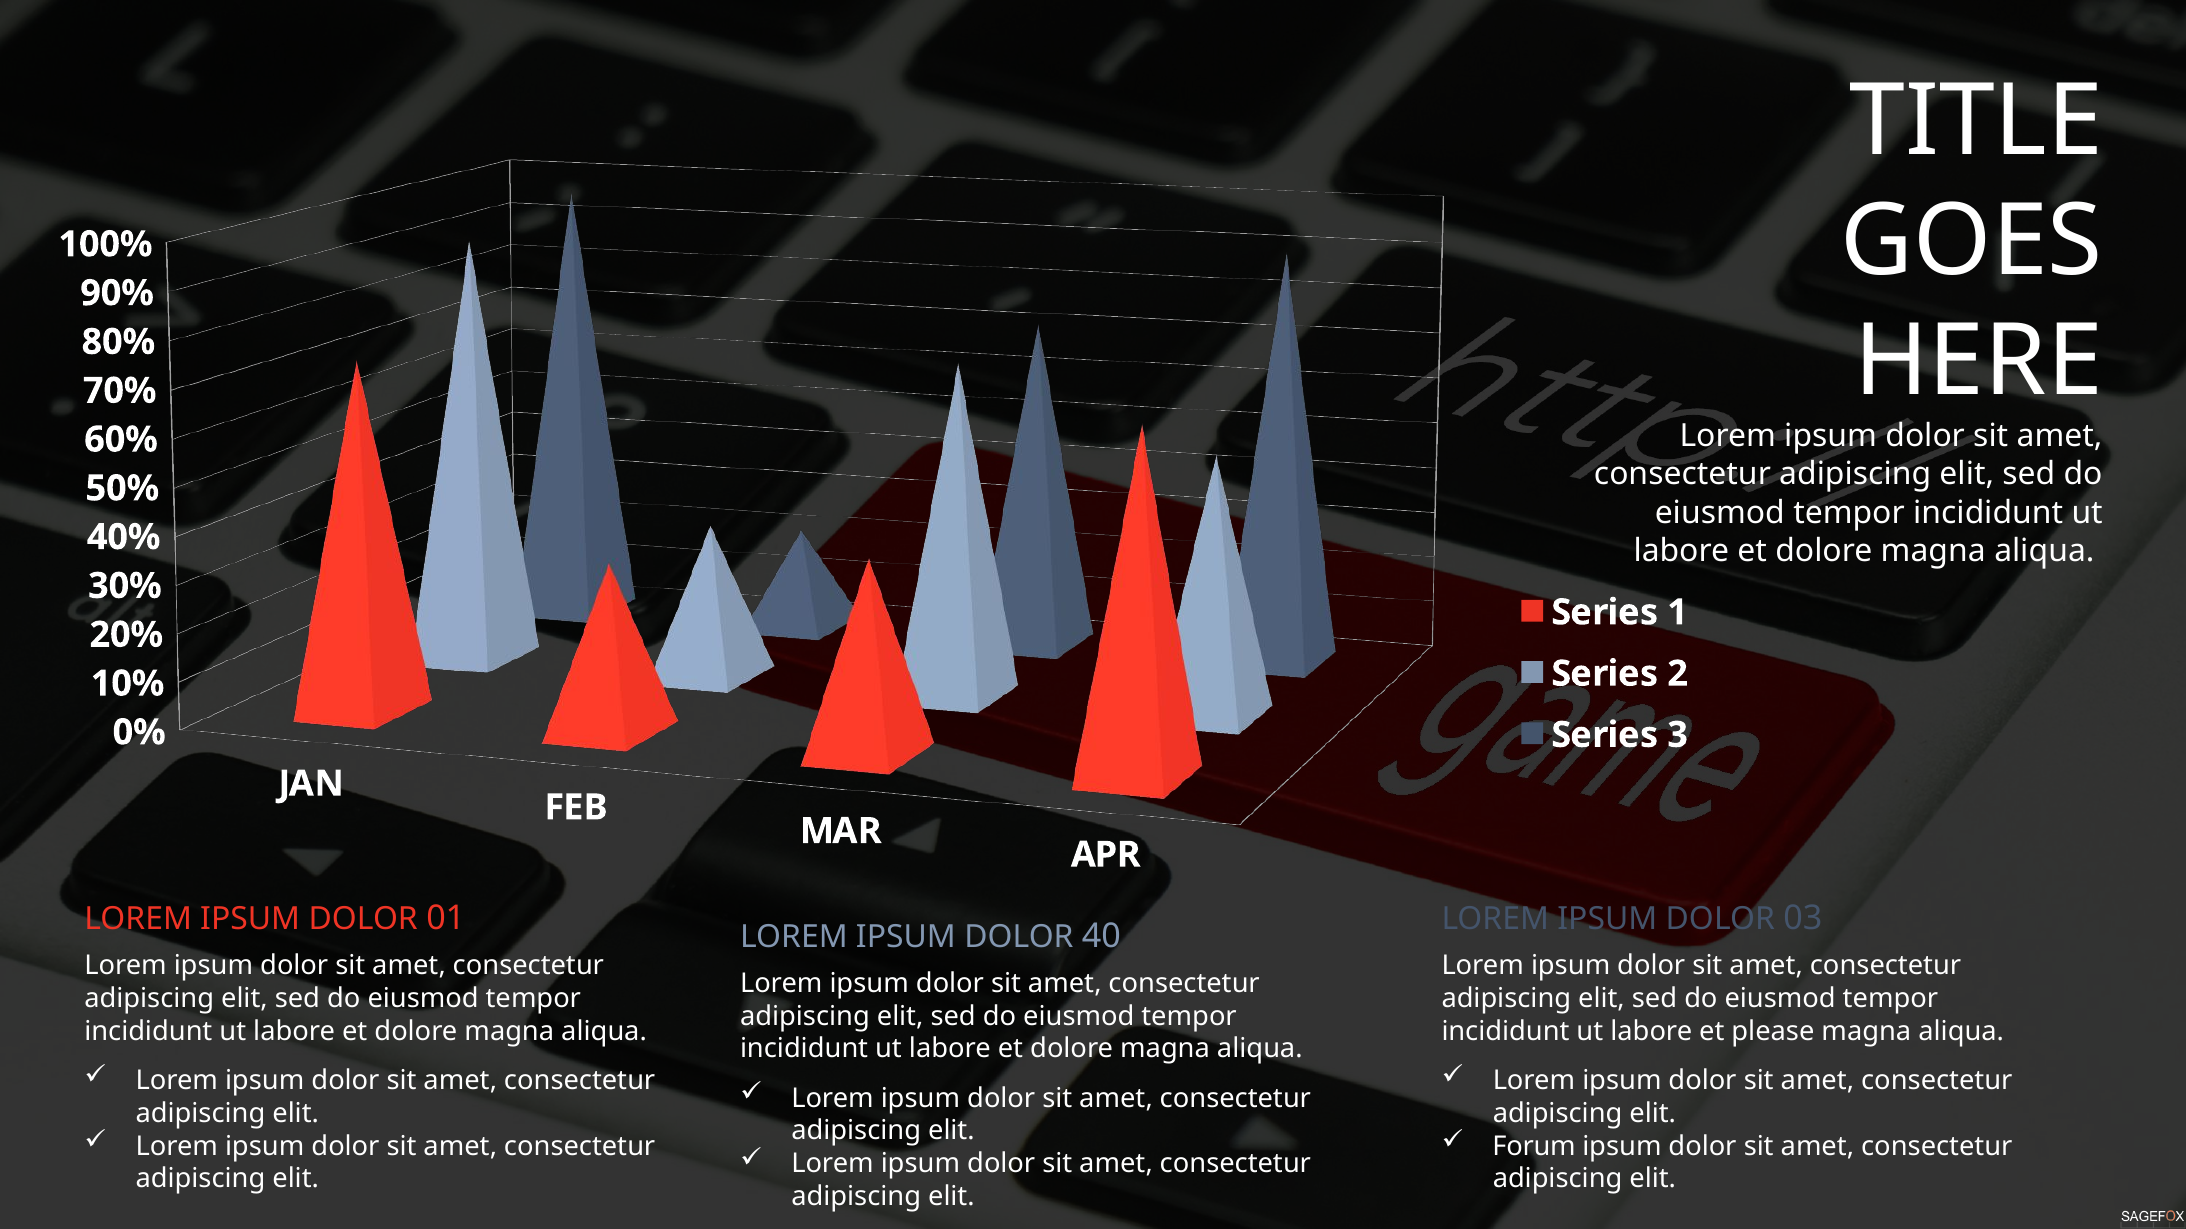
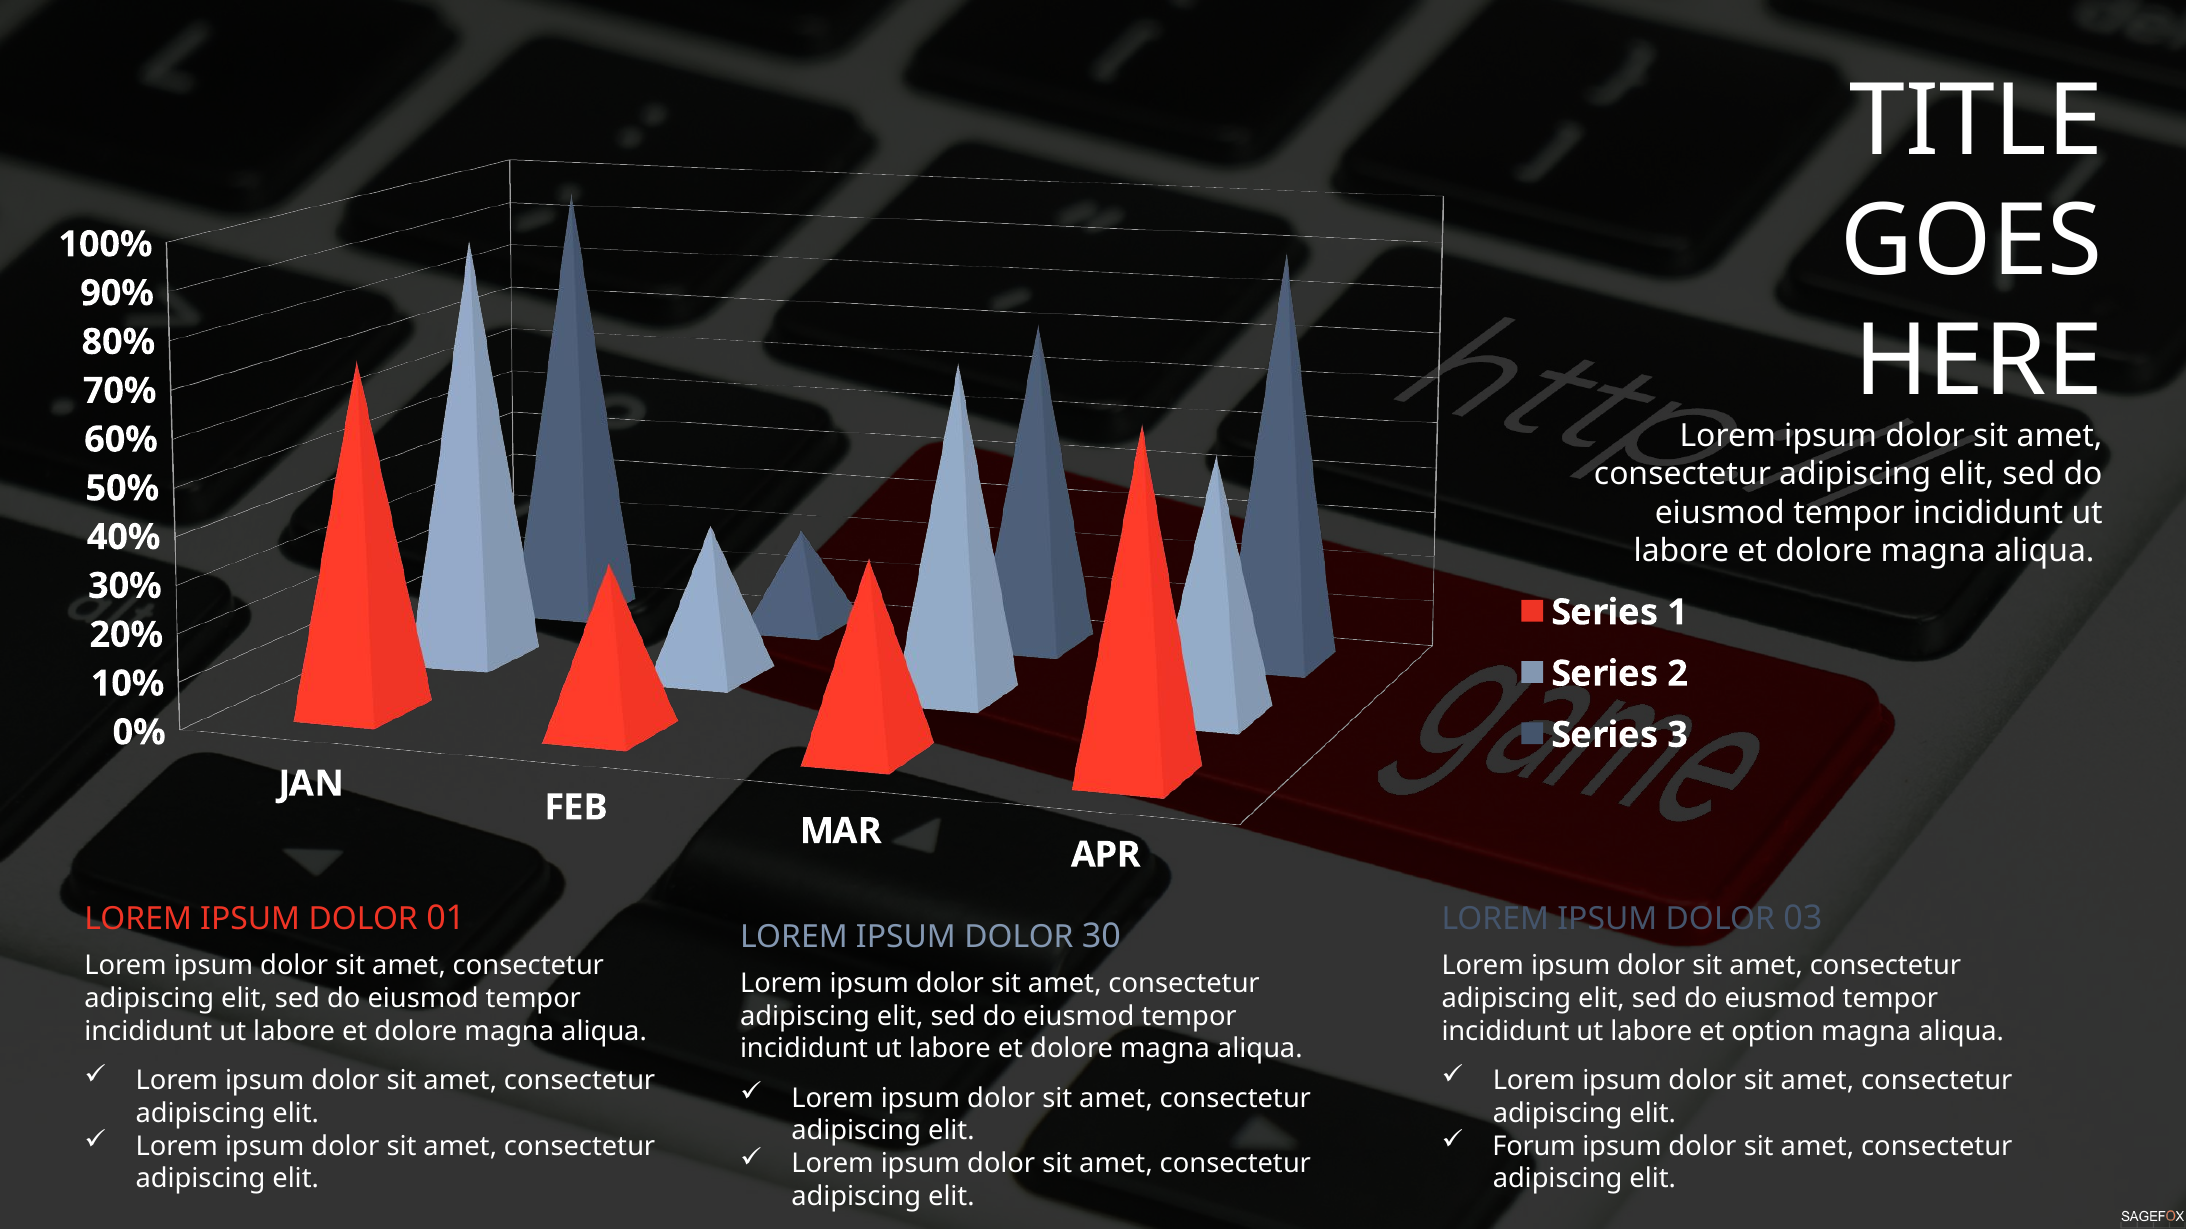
40: 40 -> 30 (1102, 937)
please: please -> option (1773, 1032)
